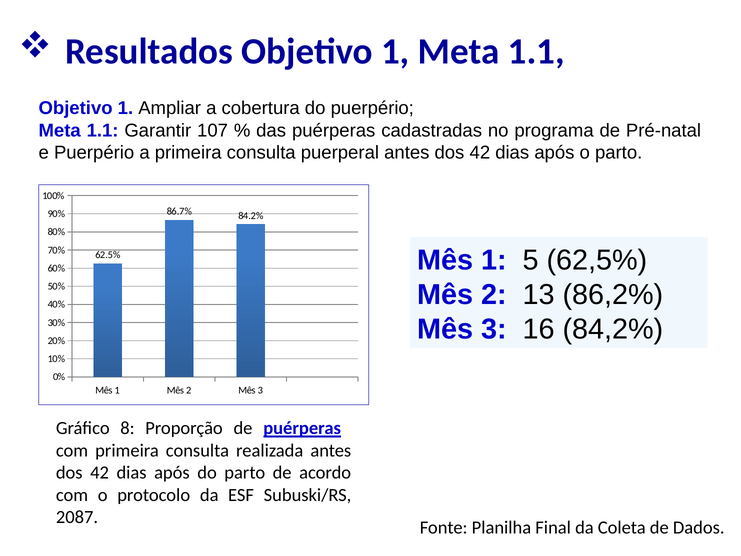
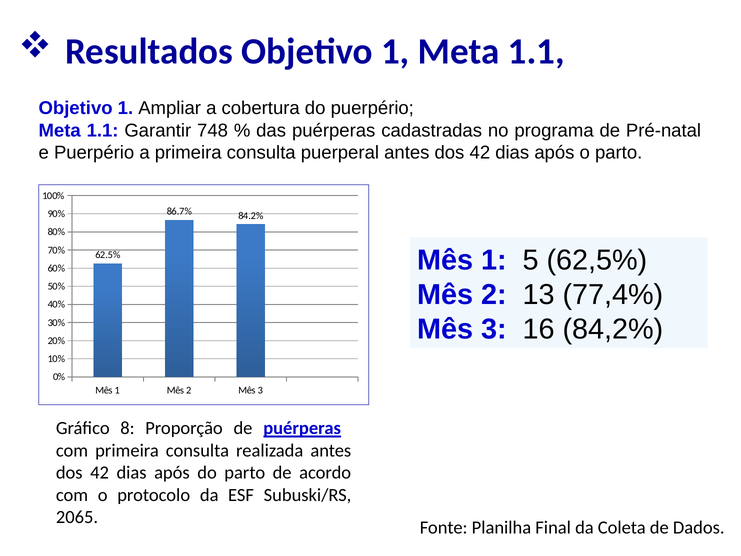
107: 107 -> 748 (213, 130)
86,2%: 86,2% -> 77,4% (613, 295)
2087: 2087 -> 2065 (77, 517)
